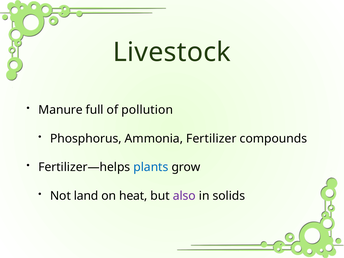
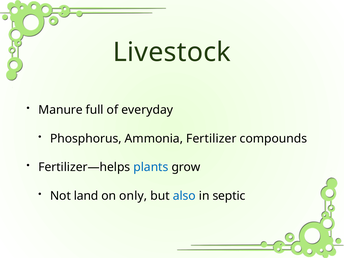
pollution: pollution -> everyday (147, 110)
heat: heat -> only (133, 196)
also colour: purple -> blue (184, 196)
solids: solids -> septic (229, 196)
